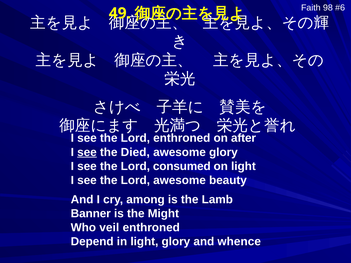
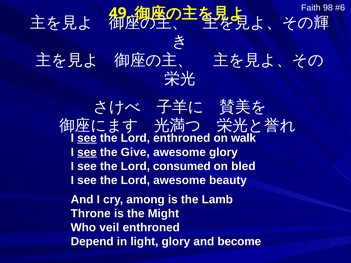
see underline: none -> present (87, 138)
after: after -> walk (244, 138)
Died: Died -> Give (135, 152)
on light: light -> bled (243, 166)
Banner: Banner -> Throne (91, 214)
whence: whence -> become (239, 242)
